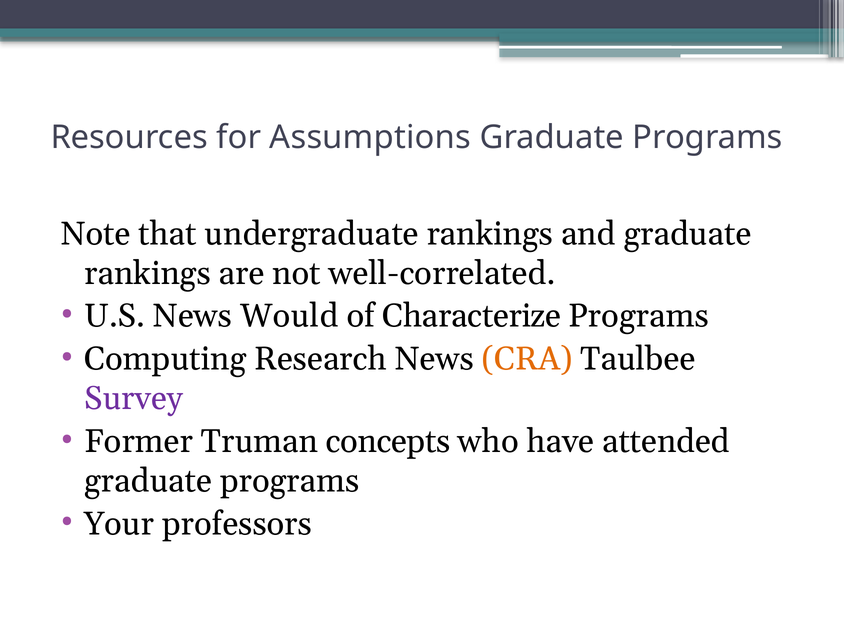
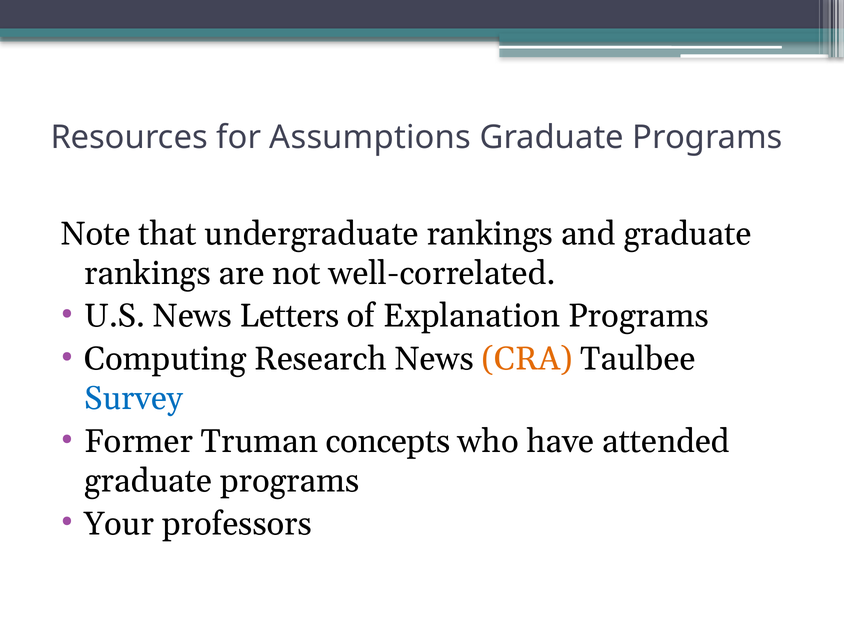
Would: Would -> Letters (290, 316)
Characterize: Characterize -> Explanation (472, 316)
Survey colour: purple -> blue (134, 398)
